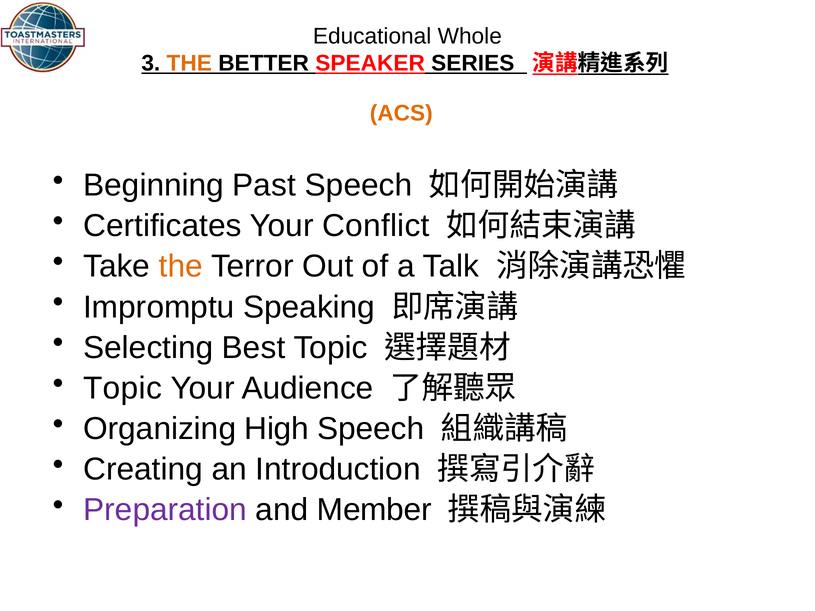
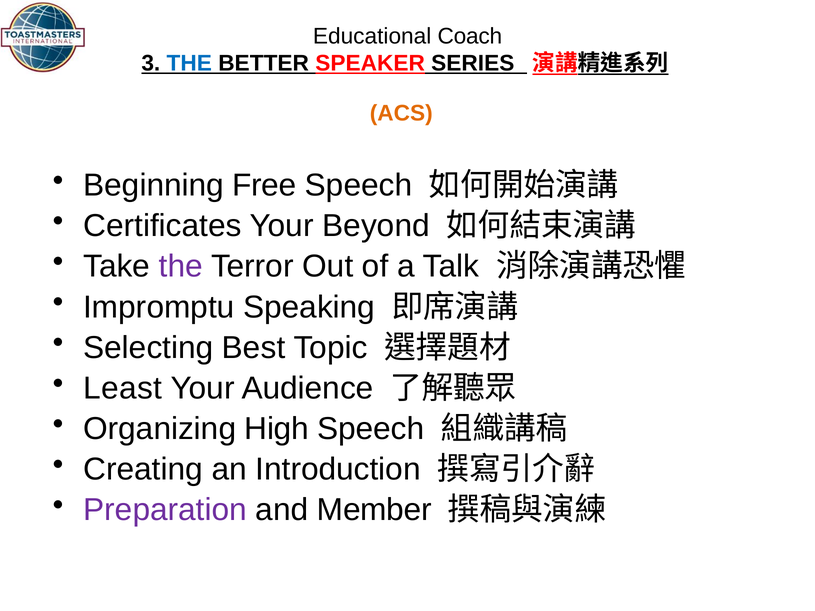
Whole: Whole -> Coach (470, 36)
THE colour: orange -> blue (189, 63)
Past: Past -> Free (264, 185)
Conflict: Conflict -> Beyond (376, 226)
the colour: orange -> purple (181, 267)
Topic: Topic -> Least (123, 388)
